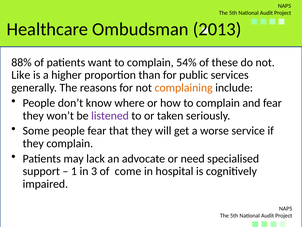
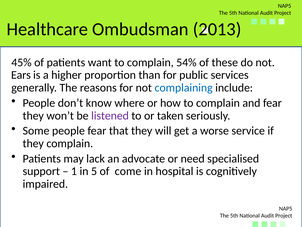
88%: 88% -> 45% (21, 62)
Like: Like -> Ears (21, 75)
complaining colour: orange -> blue (184, 88)
3: 3 -> 5 (94, 171)
